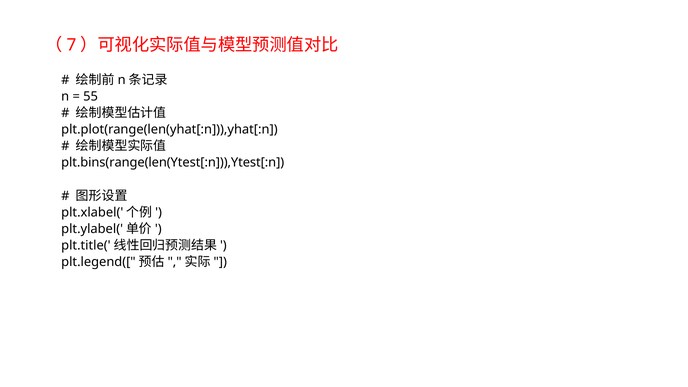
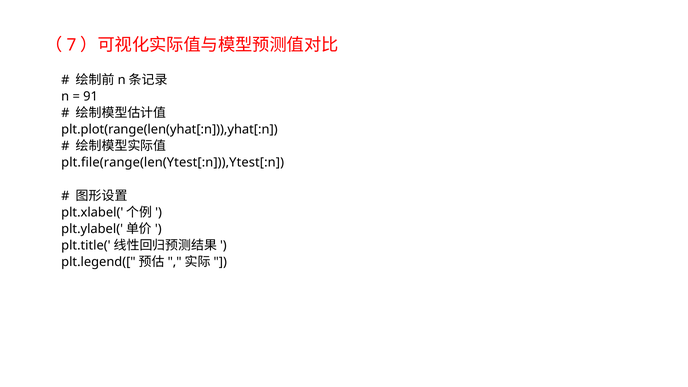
55: 55 -> 91 (91, 97)
plt.bins(range(len(Ytest[:n])),Ytest[:n: plt.bins(range(len(Ytest[:n])),Ytest[:n -> plt.file(range(len(Ytest[:n])),Ytest[:n (173, 163)
